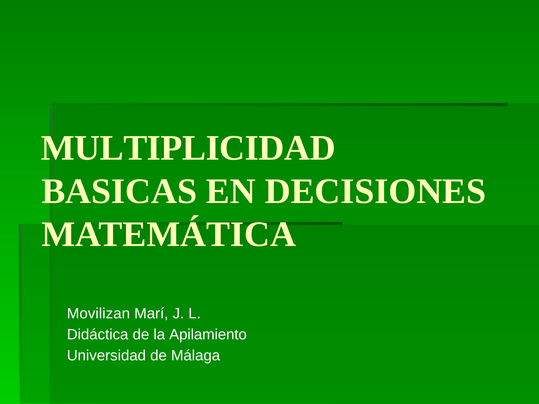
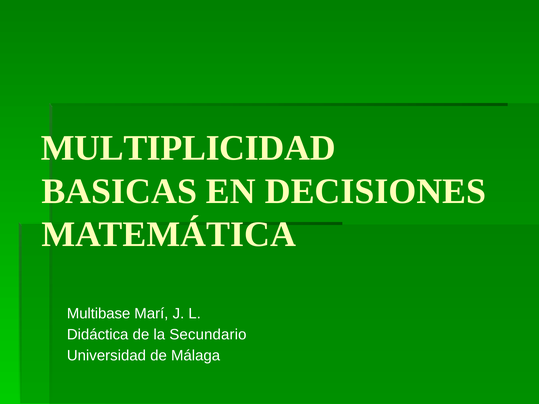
Movilizan: Movilizan -> Multibase (99, 314)
Apilamiento: Apilamiento -> Secundario (208, 335)
